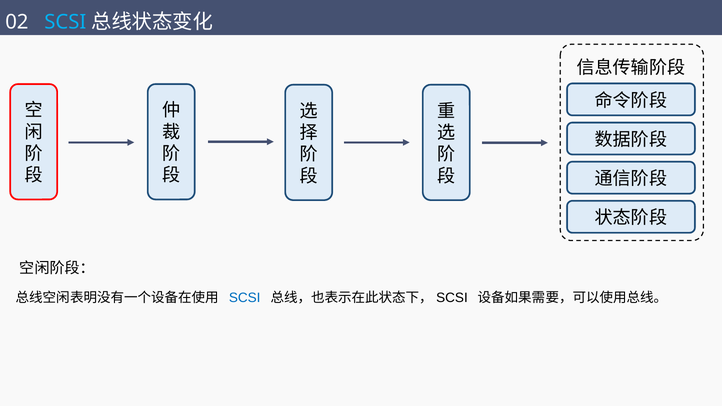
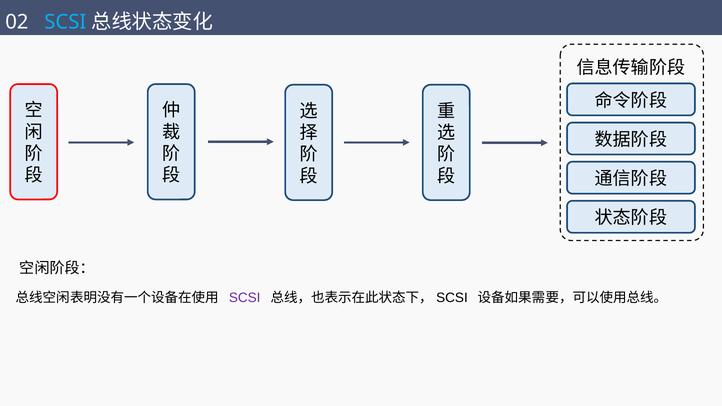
SCSI colour: blue -> purple (245, 298)
